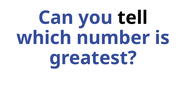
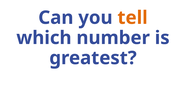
tell colour: black -> orange (133, 18)
